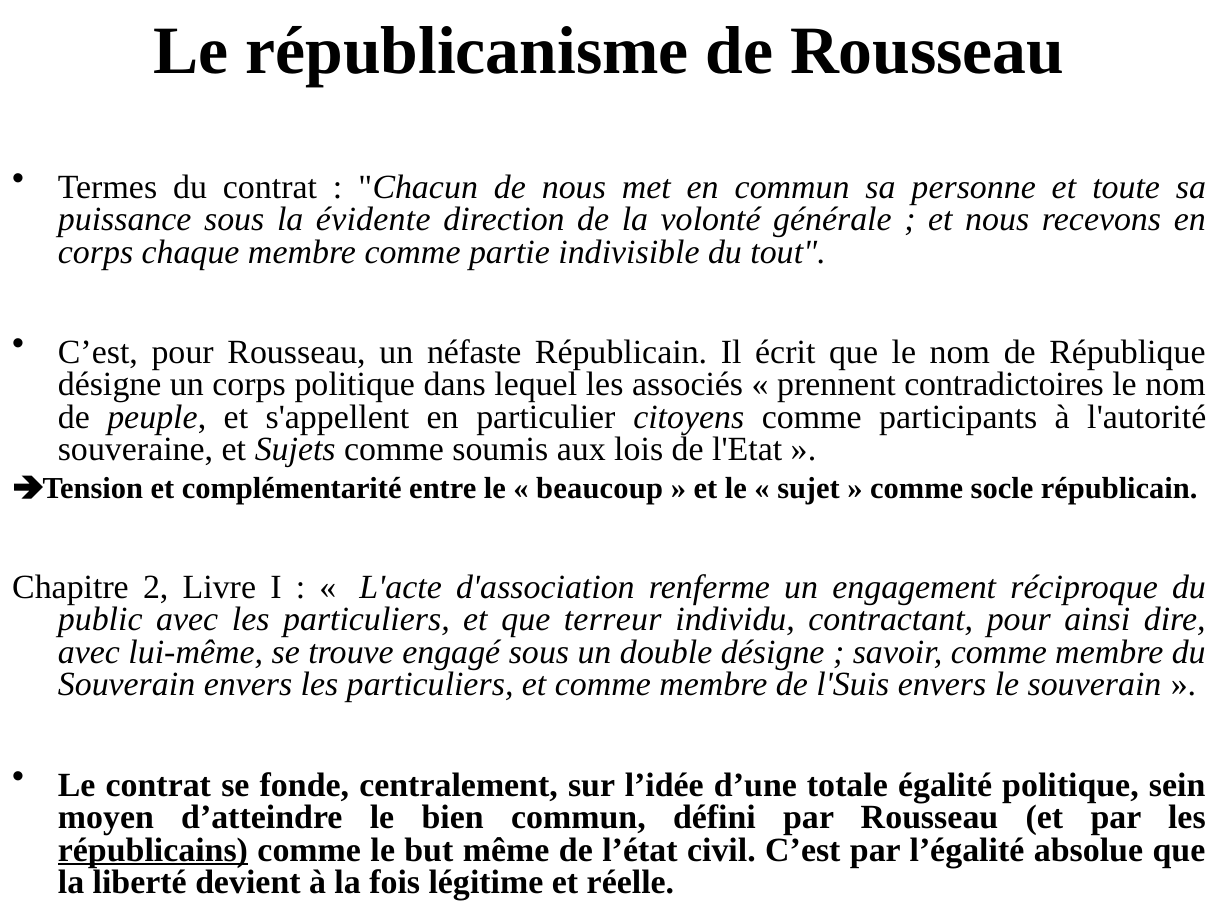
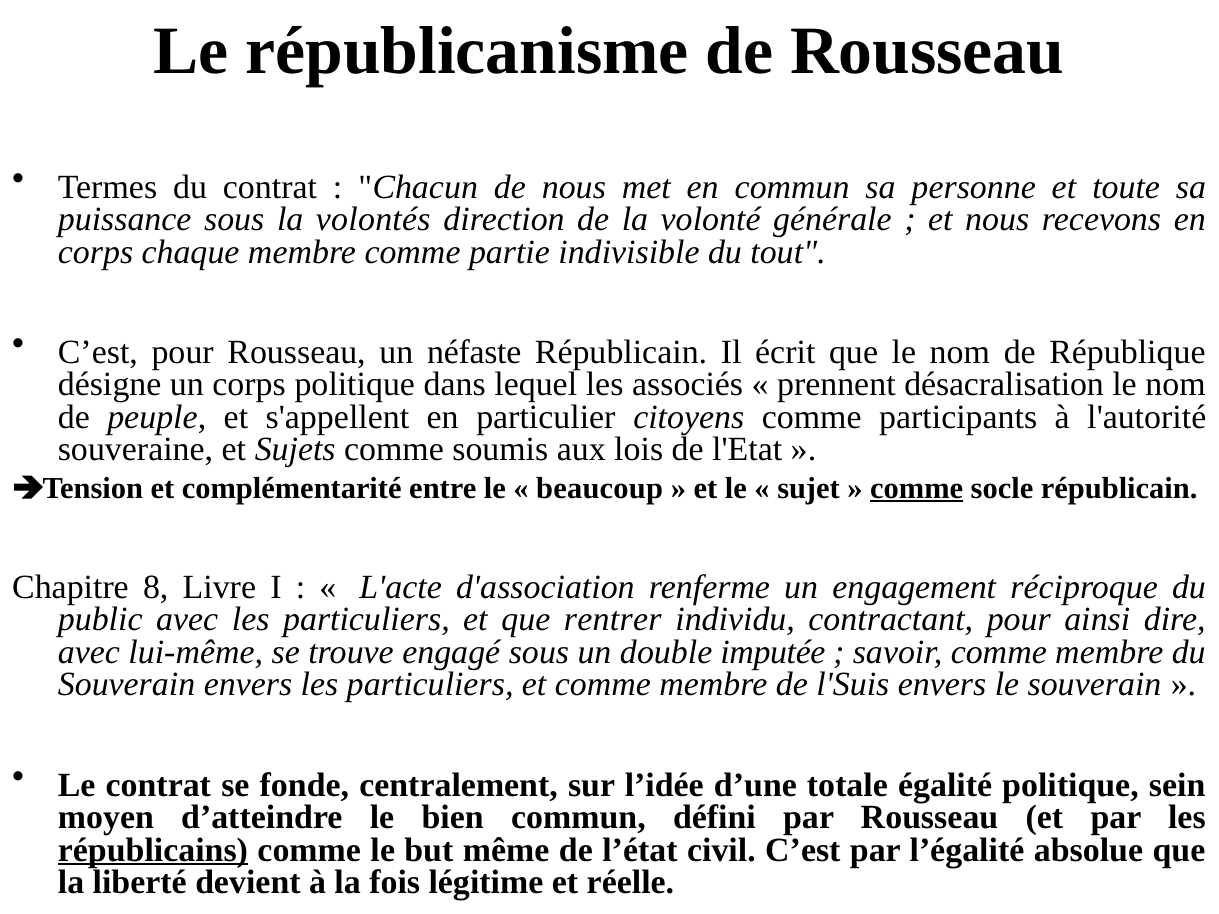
évidente: évidente -> volontés (373, 220)
contradictoires: contradictoires -> désacralisation (1004, 385)
comme underline: none -> present (917, 488)
2: 2 -> 8 (156, 587)
terreur: terreur -> rentrer (613, 620)
double désigne: désigne -> imputée (773, 652)
